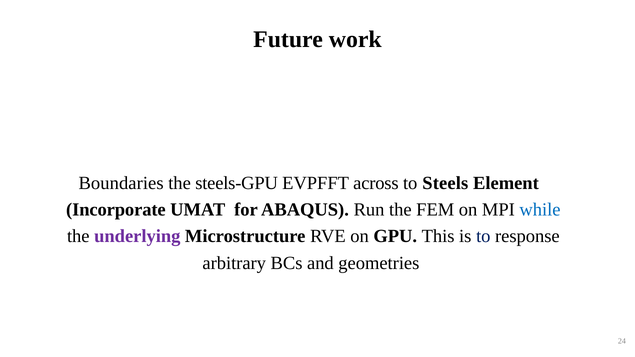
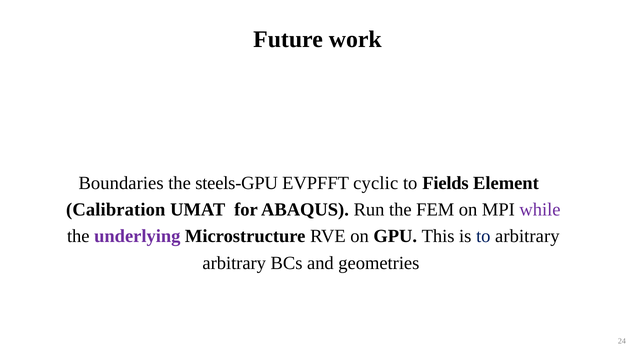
across: across -> cyclic (376, 183)
Steels: Steels -> Fields (446, 183)
Incorporate: Incorporate -> Calibration (116, 210)
while colour: blue -> purple (540, 210)
to response: response -> arbitrary (527, 236)
